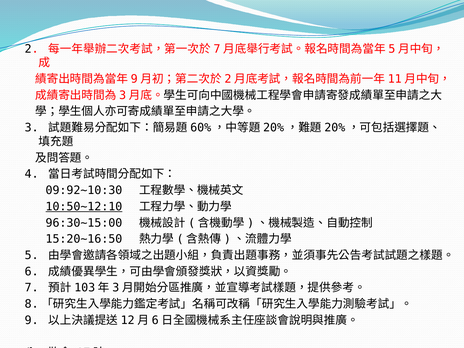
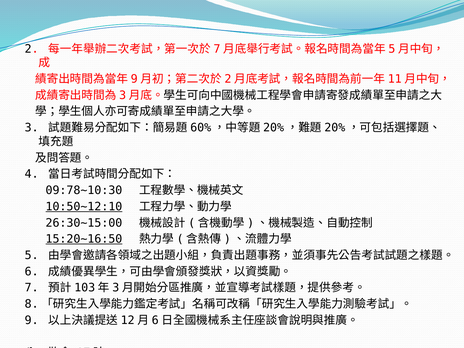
09:92~10:30: 09:92~10:30 -> 09:78~10:30 (84, 190)
96:30~15:00: 96:30~15:00 -> 26:30~15:00 (84, 223)
15:20~16:50 underline: none -> present (84, 239)
